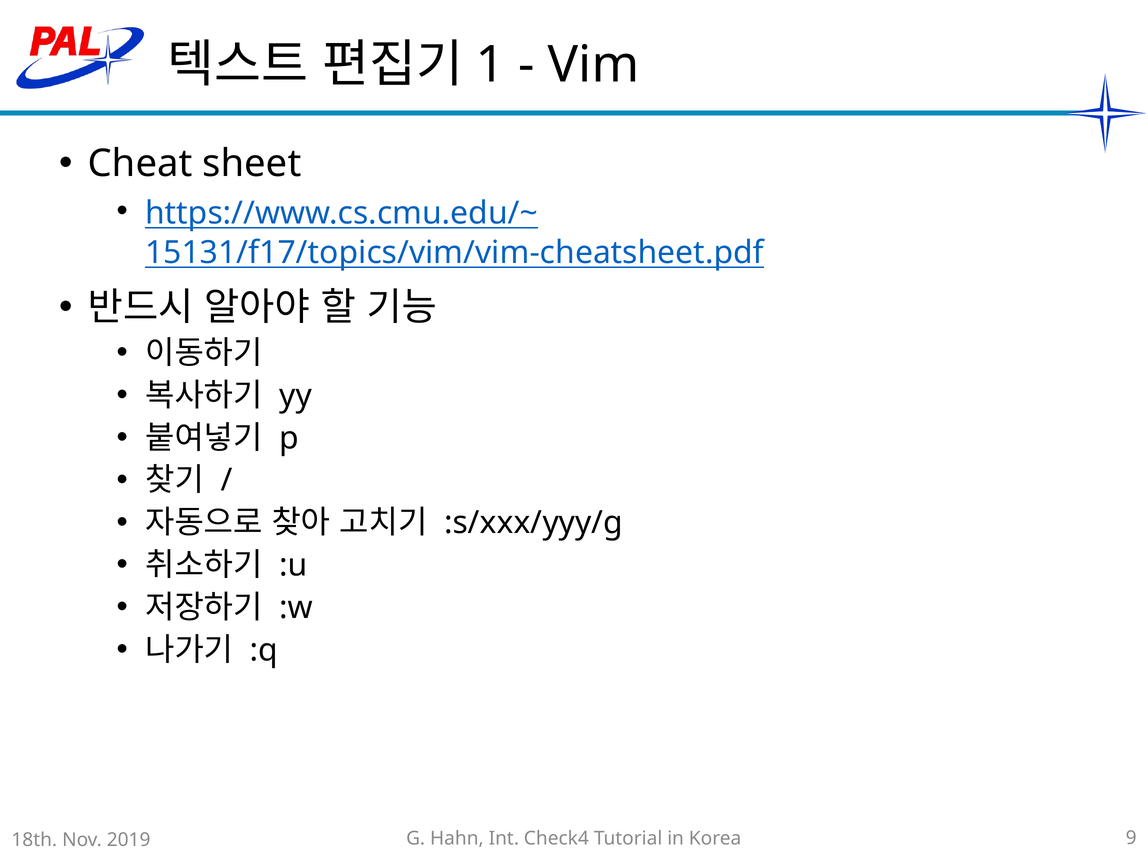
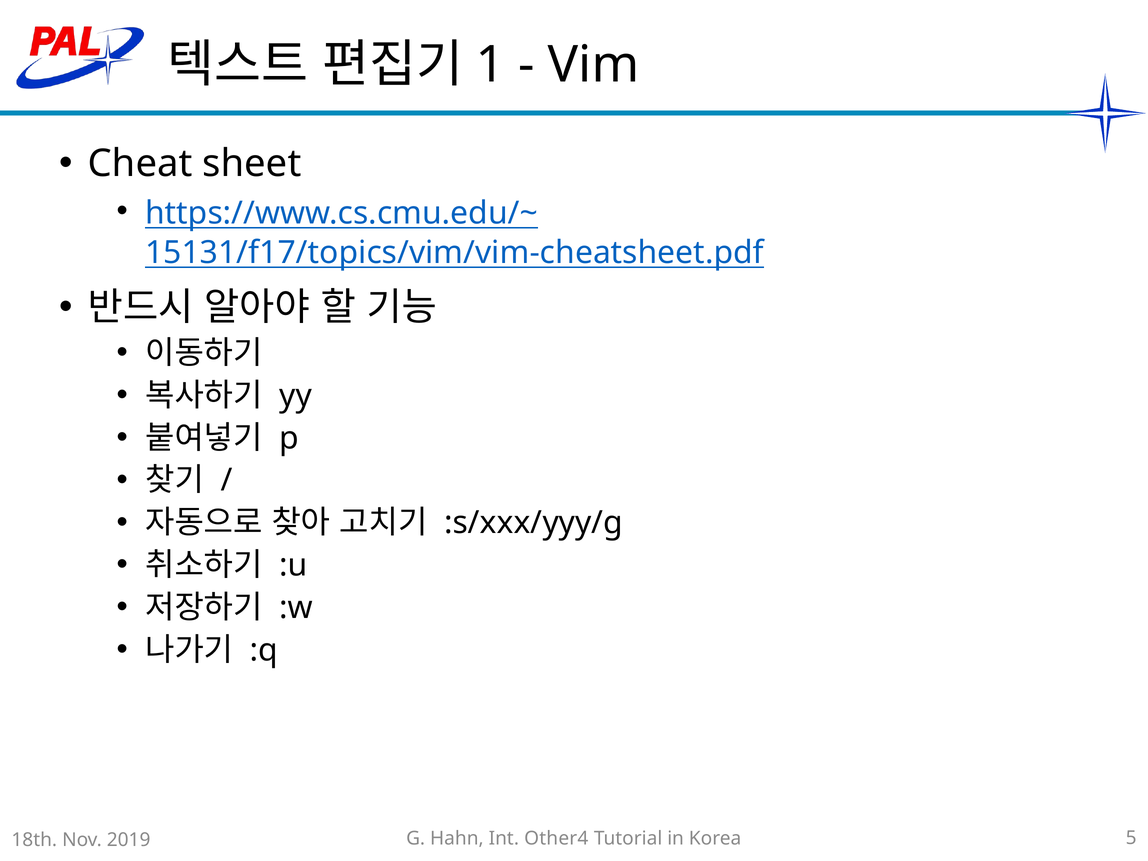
Check4: Check4 -> Other4 (556, 839)
9: 9 -> 5 (1131, 838)
